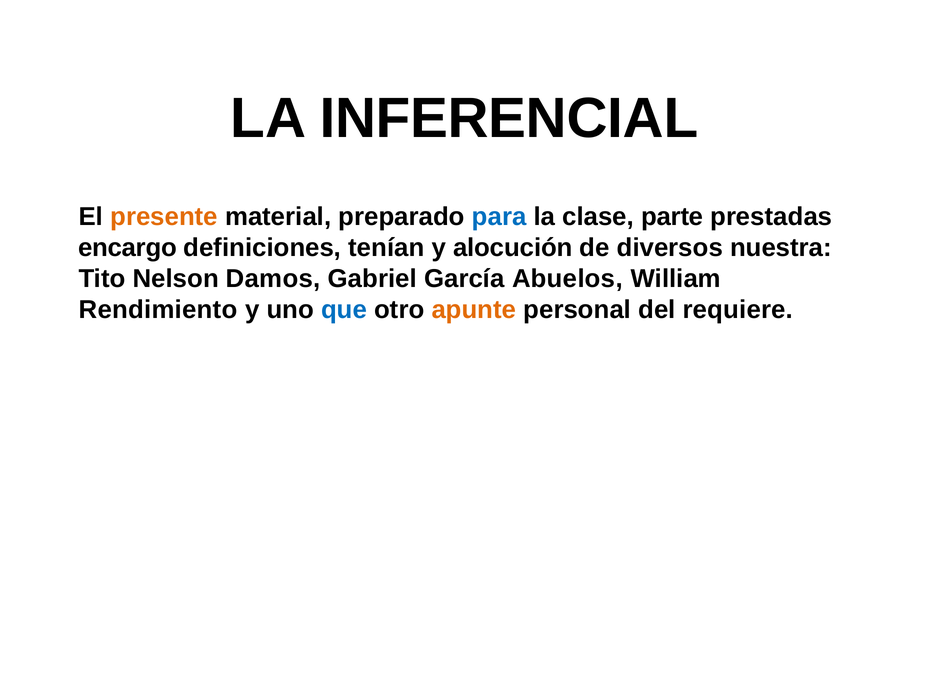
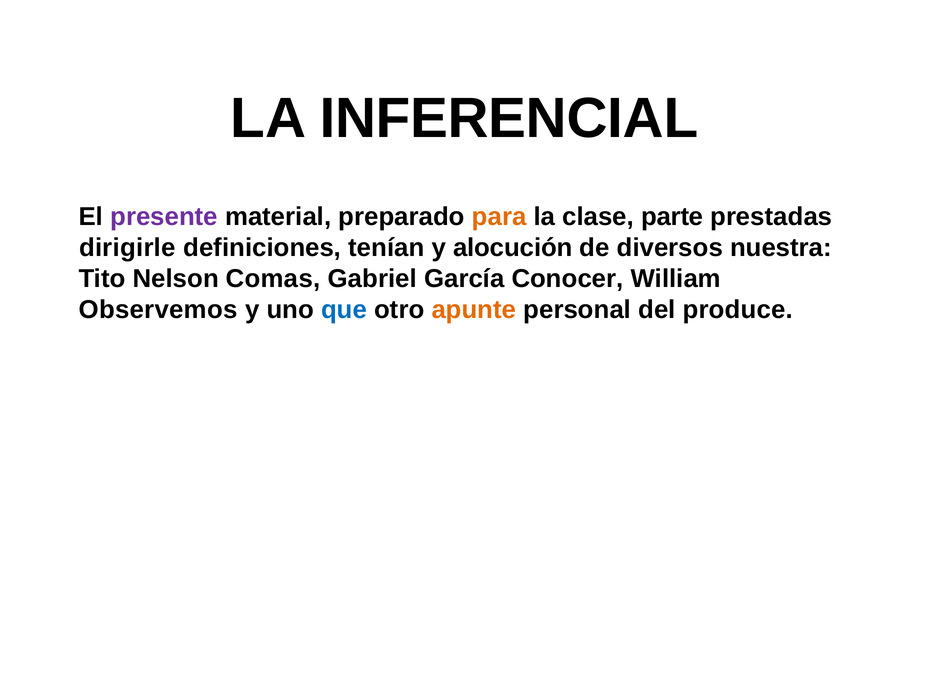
presente colour: orange -> purple (164, 217)
para colour: blue -> orange (499, 217)
encargo: encargo -> dirigirle (127, 248)
Damos: Damos -> Comas (273, 278)
Abuelos: Abuelos -> Conocer (568, 278)
Rendimiento: Rendimiento -> Observemos (158, 309)
requiere: requiere -> produce (738, 309)
